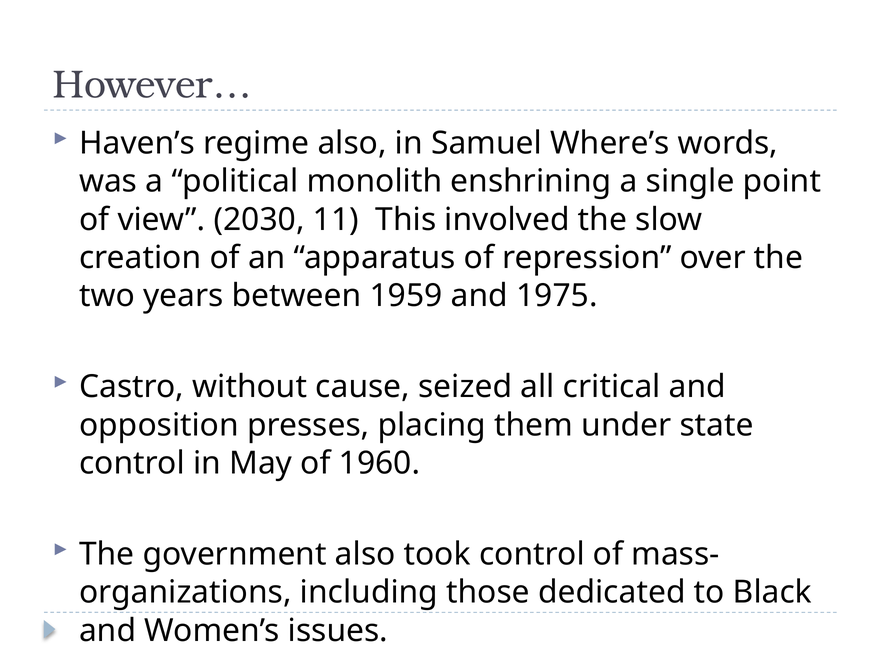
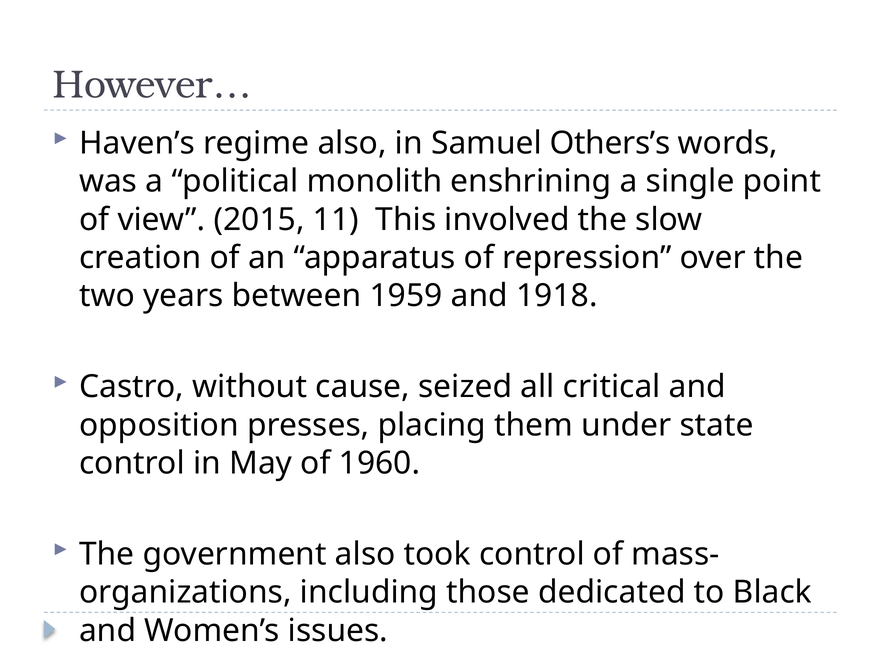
Where’s: Where’s -> Others’s (610, 143)
2030: 2030 -> 2015 (259, 219)
1975: 1975 -> 1918 (557, 296)
